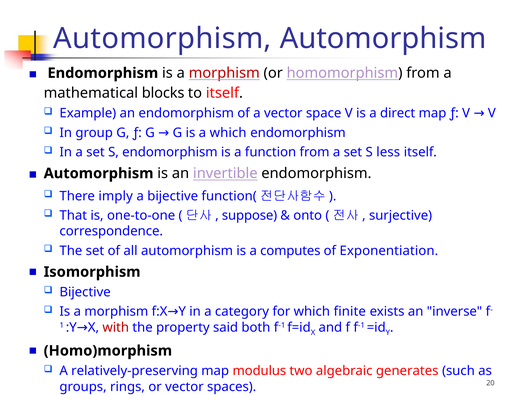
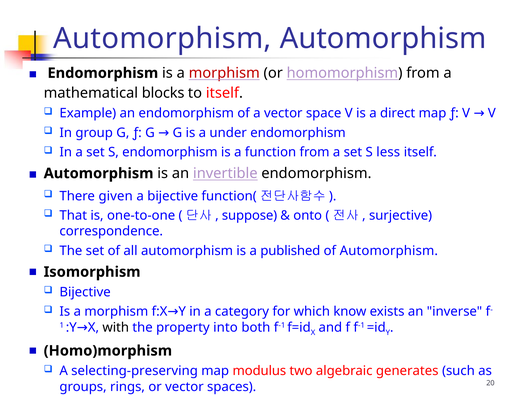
a which: which -> under (228, 133)
imply: imply -> given (116, 196)
computes: computes -> published (290, 250)
of Exponentiation: Exponentiation -> Automorphism (389, 250)
finite: finite -> know (350, 311)
with colour: red -> black (116, 327)
said: said -> into (225, 327)
relatively-preserving: relatively-preserving -> selecting-preserving (135, 371)
